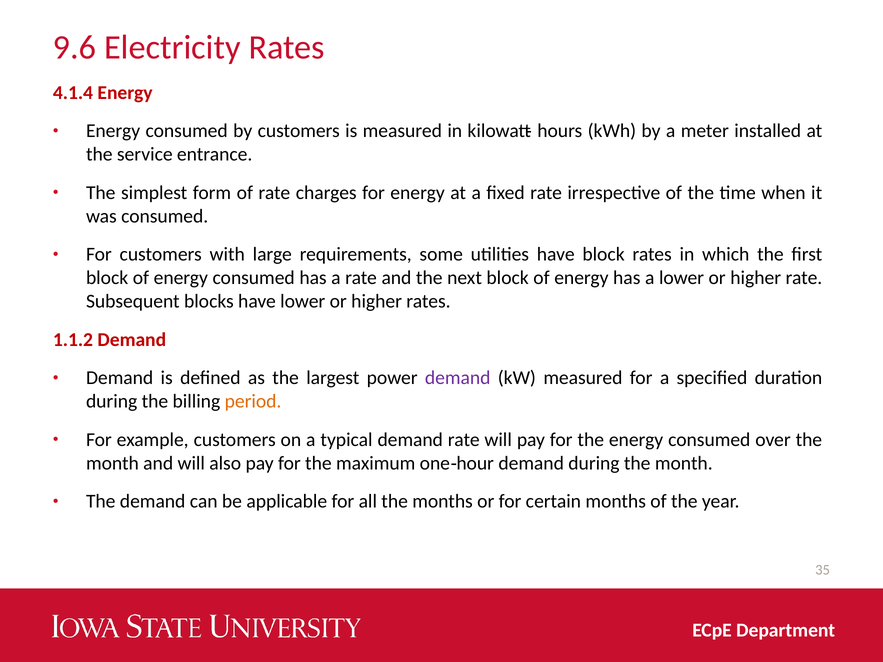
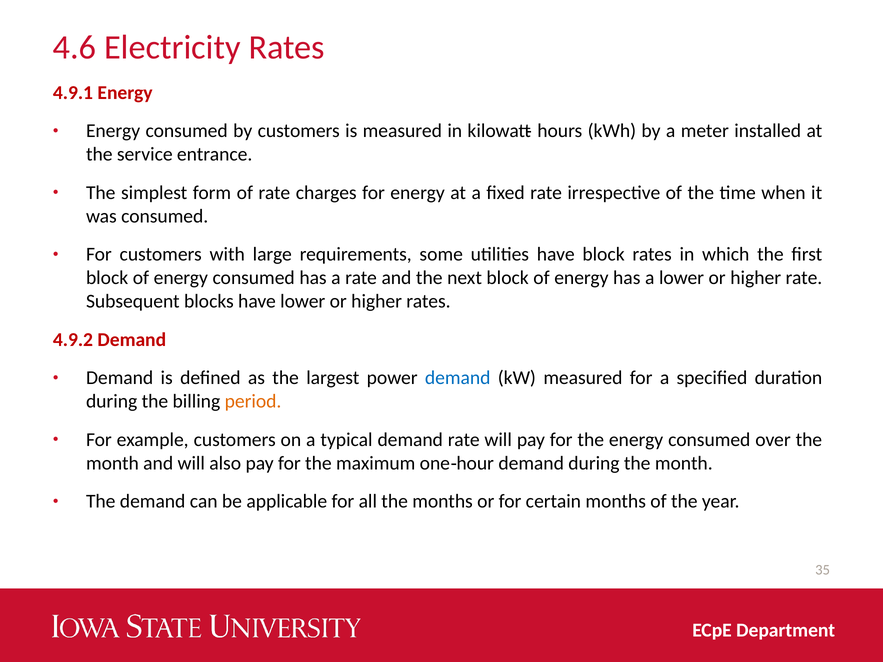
9.6: 9.6 -> 4.6 (75, 47)
4.1.4: 4.1.4 -> 4.9.1 (73, 93)
1.1.2: 1.1.2 -> 4.9.2 (73, 340)
demand colour: purple -> blue (458, 378)
